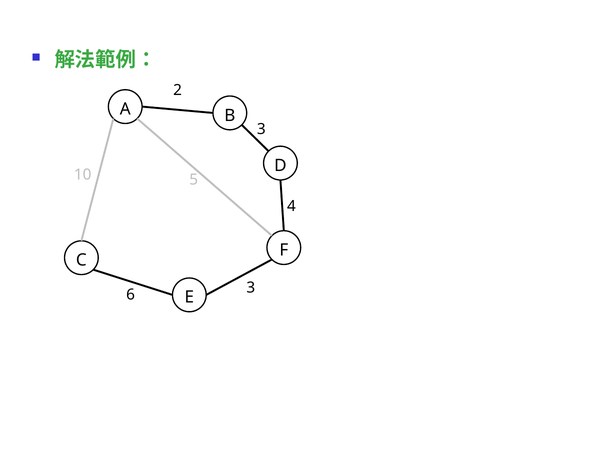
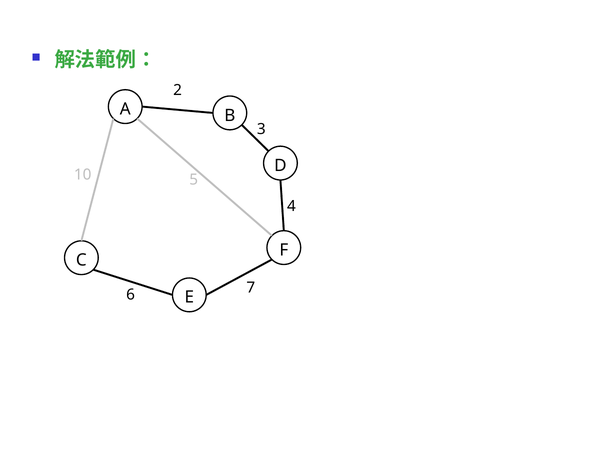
6 3: 3 -> 7 (251, 288)
